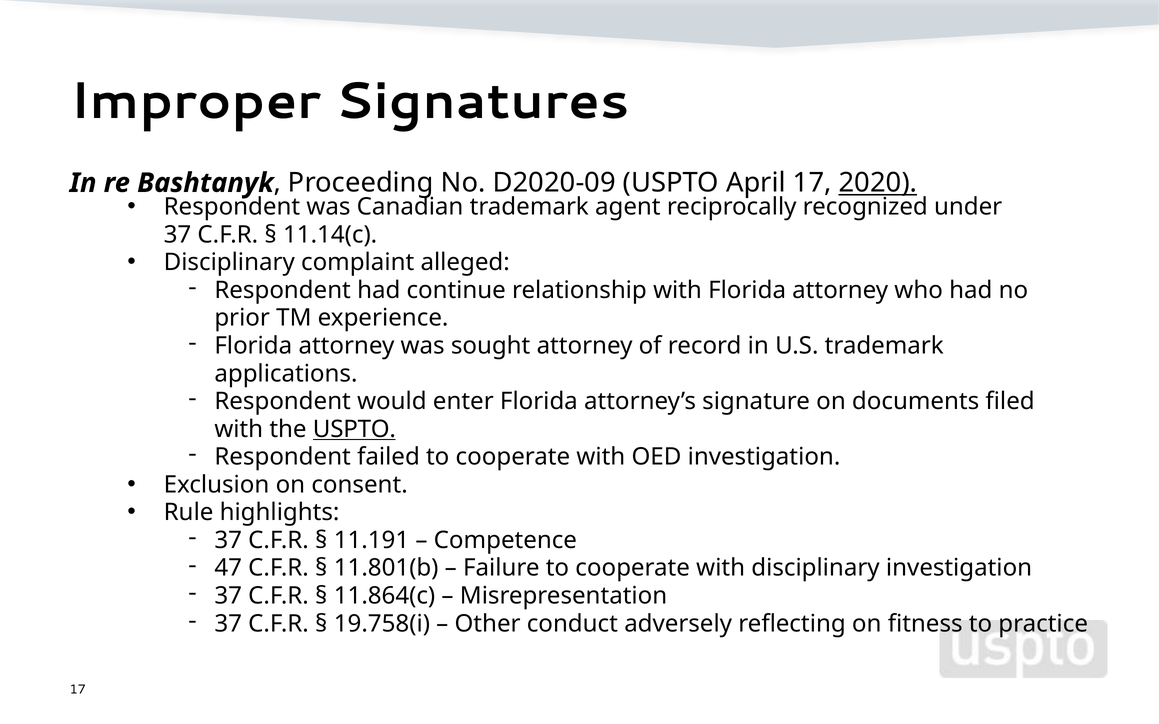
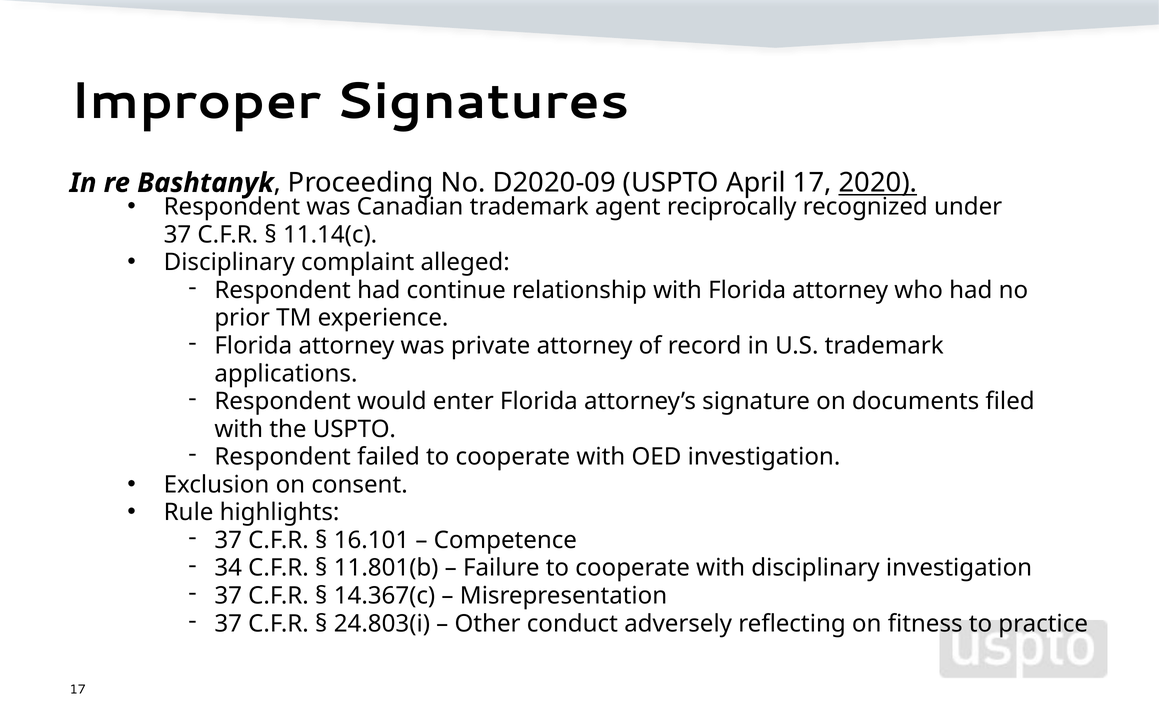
sought: sought -> private (491, 346)
USPTO underline: present -> none (354, 429)
11.191: 11.191 -> 16.101 (372, 541)
47: 47 -> 34 (228, 568)
11.864(c: 11.864(c -> 14.367(c (385, 596)
19.758(i: 19.758(i -> 24.803(i (382, 624)
